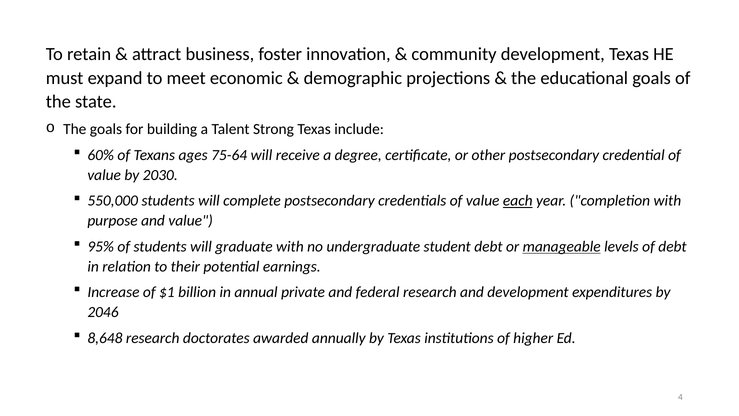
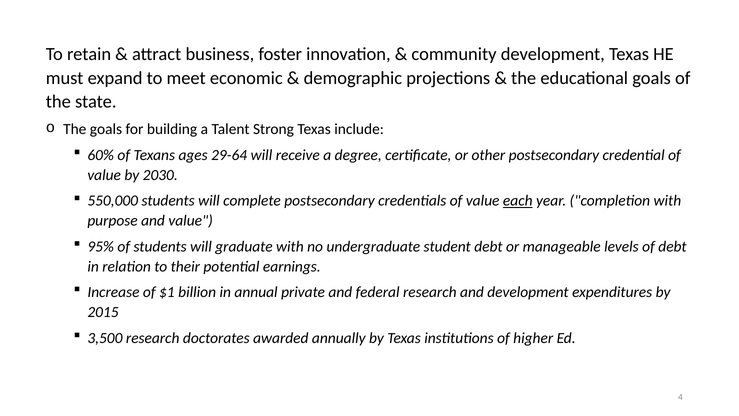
75-64: 75-64 -> 29-64 (229, 155)
manageable underline: present -> none (562, 246)
2046: 2046 -> 2015 (103, 312)
8,648: 8,648 -> 3,500 (105, 338)
